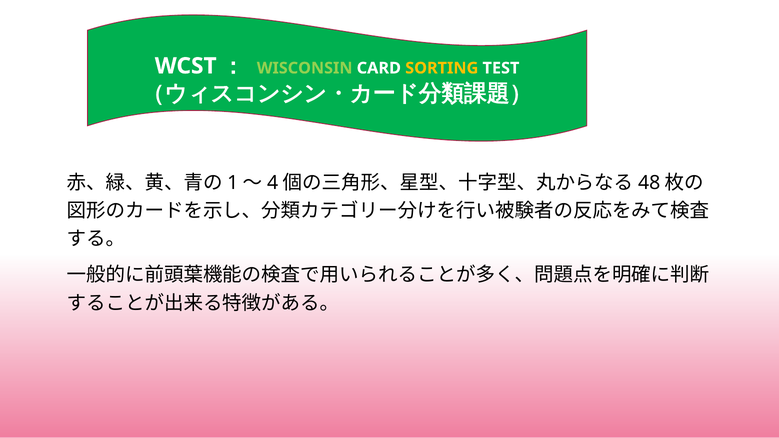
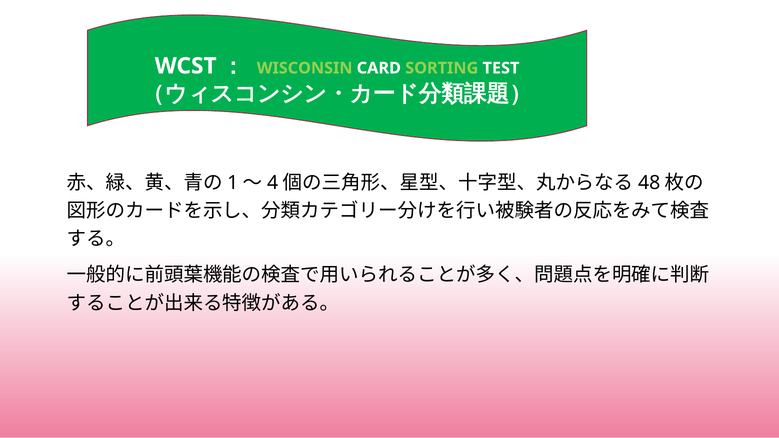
SORTING colour: yellow -> light green (442, 68)
